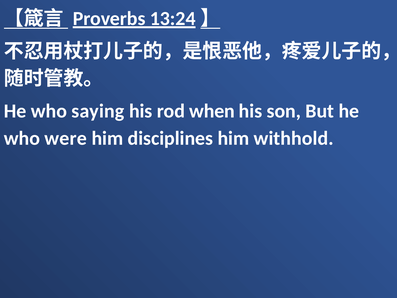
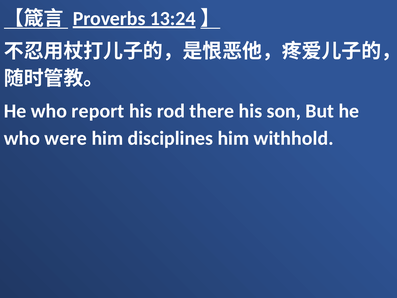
saying: saying -> report (98, 111)
when: when -> there (212, 111)
